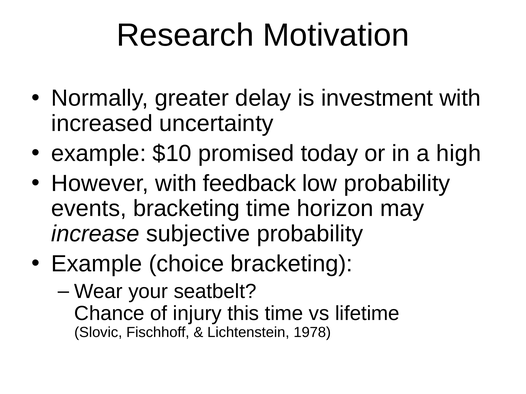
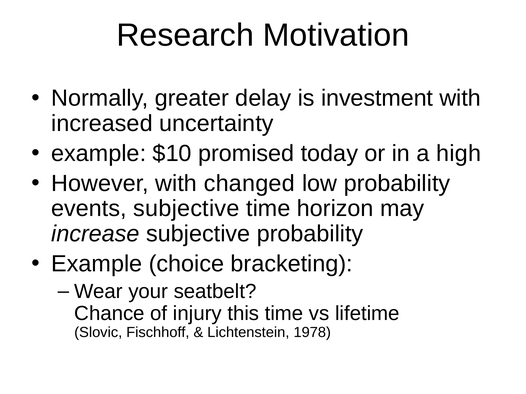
feedback: feedback -> changed (249, 184)
events bracketing: bracketing -> subjective (186, 209)
